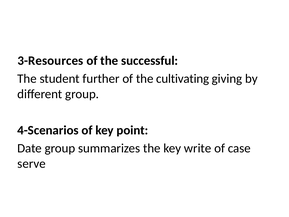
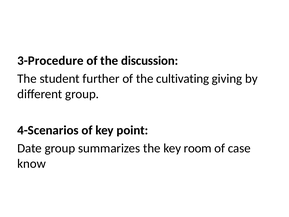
3-Resources: 3-Resources -> 3-Procedure (50, 61)
successful: successful -> discussion (150, 61)
write: write -> room (198, 148)
serve: serve -> know (32, 163)
